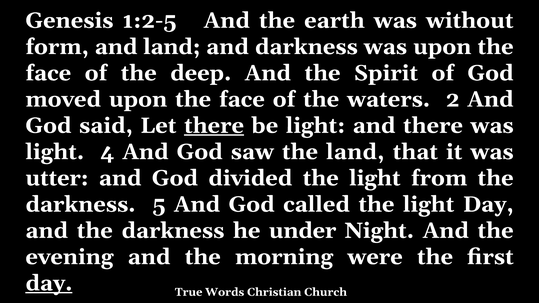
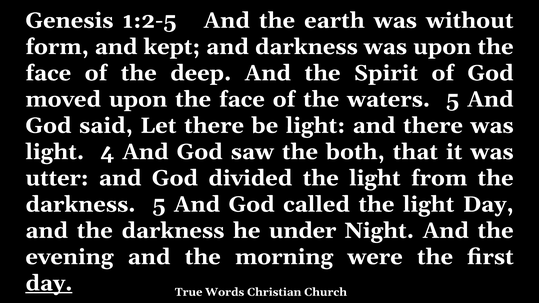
and land: land -> kept (172, 47)
waters 2: 2 -> 5 (453, 99)
there underline: present -> none (214, 126)
the land: land -> both (355, 152)
